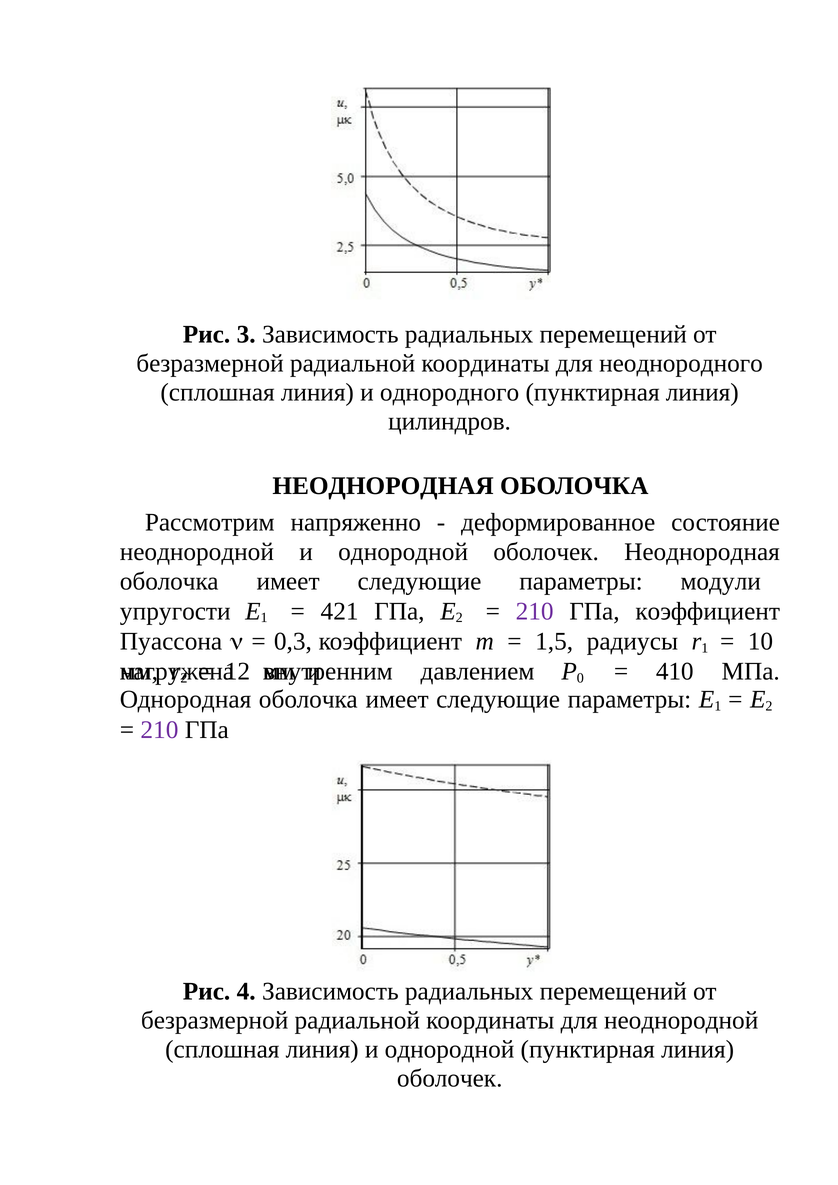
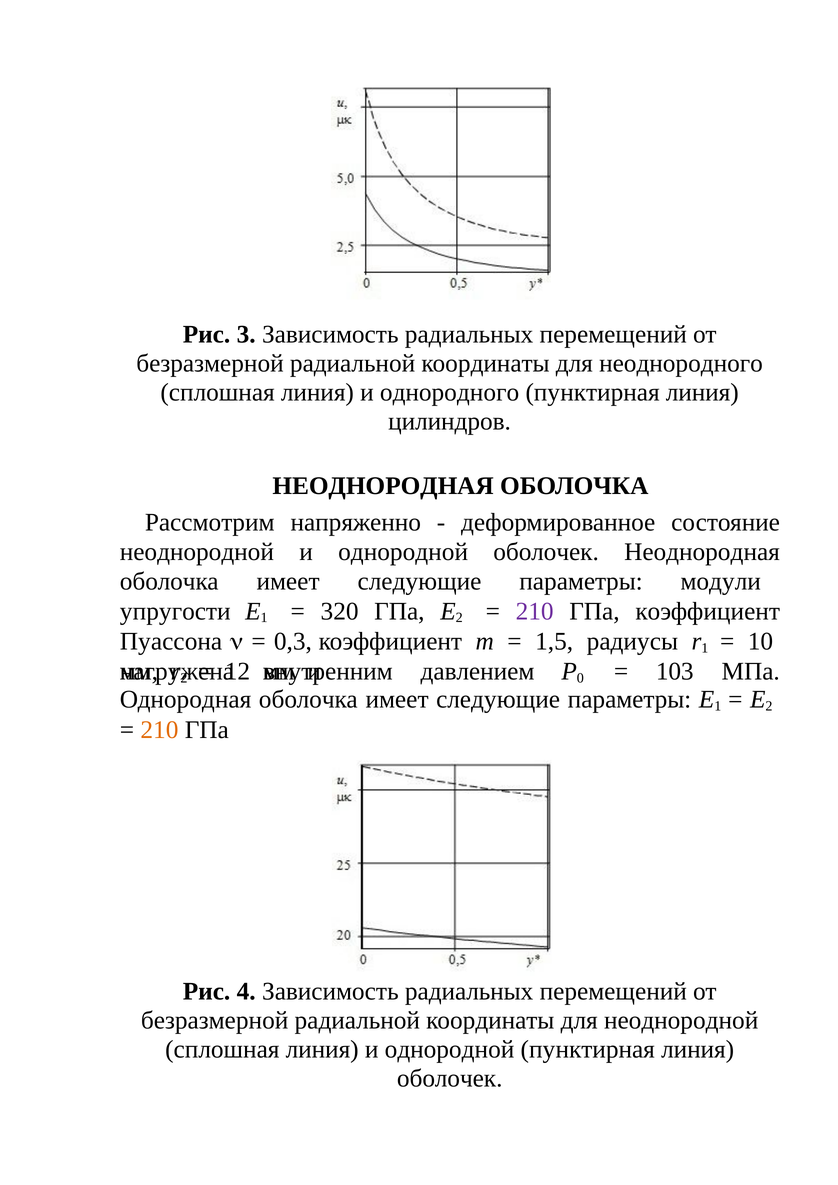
421: 421 -> 320 (340, 612)
410: 410 -> 103 (675, 672)
210 colour: purple -> orange (159, 730)
